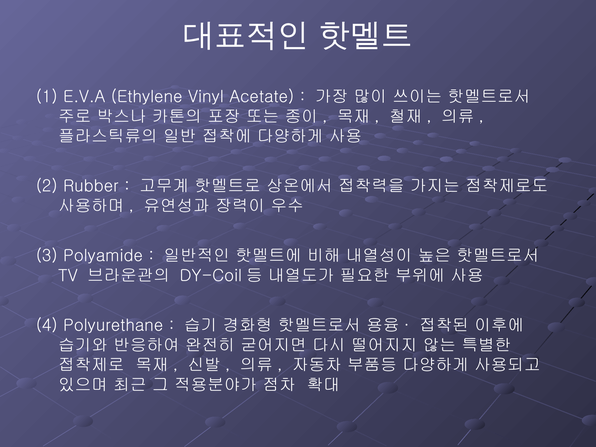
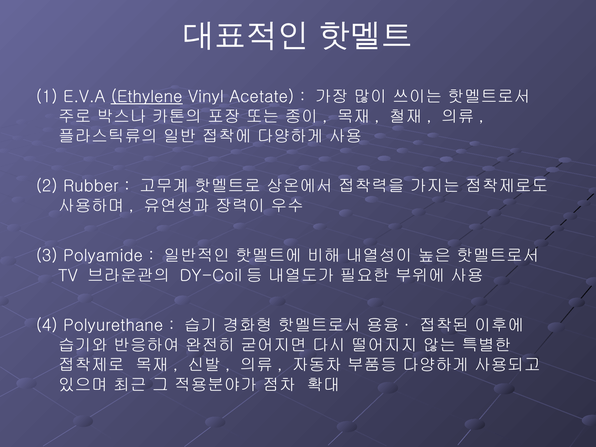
Ethylene underline: none -> present (147, 97)
